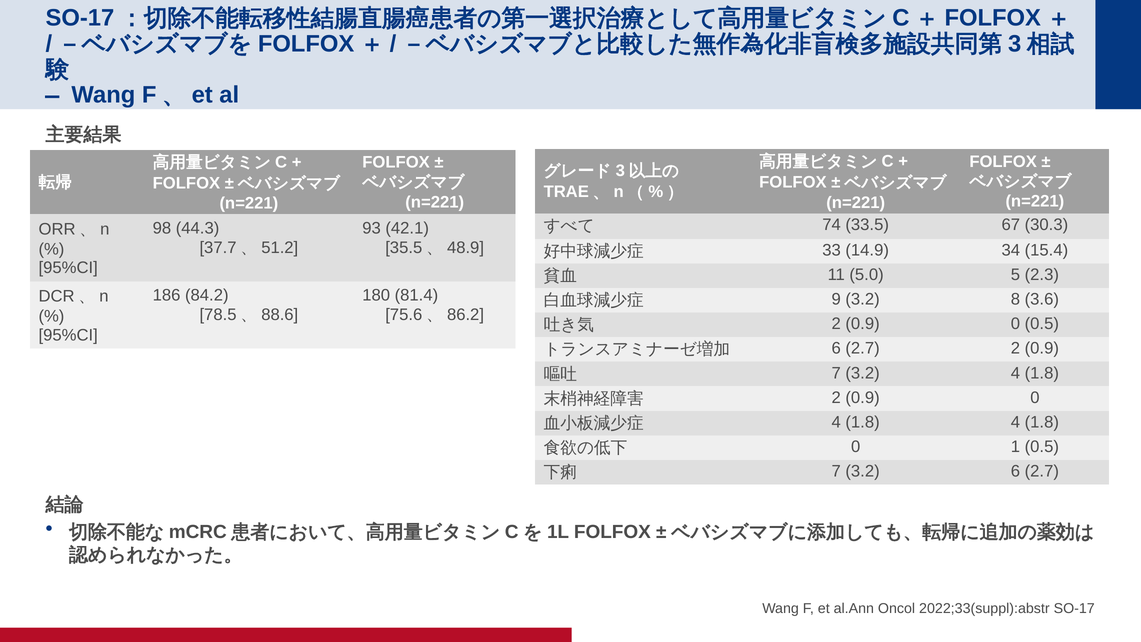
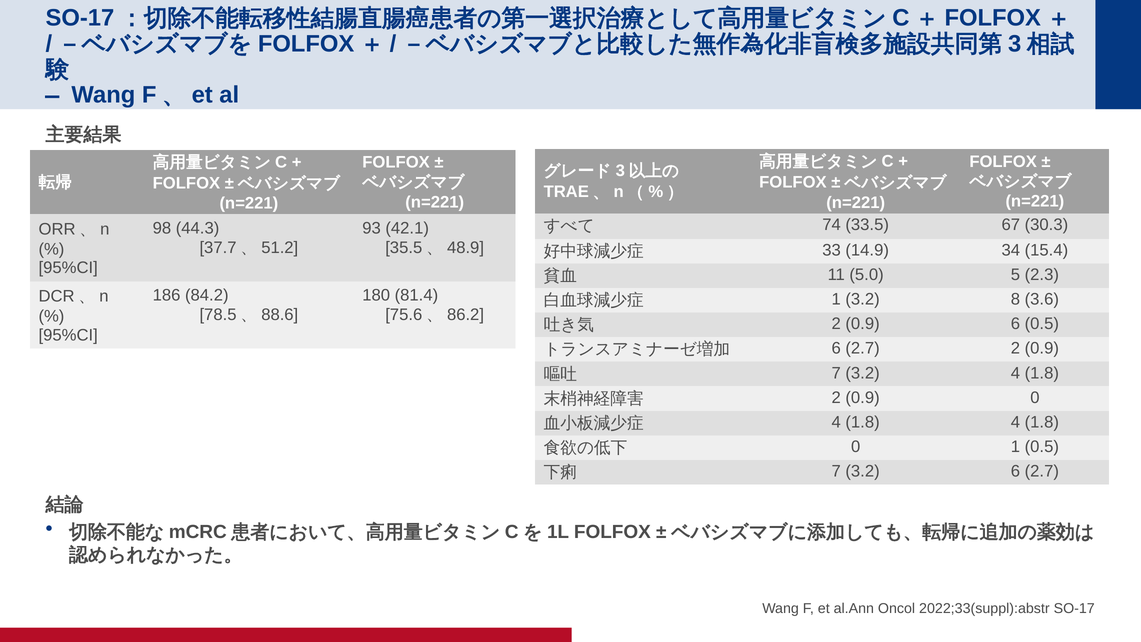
9: 9 -> 1 (836, 299)
0: 0 -> 6 (1015, 324)
